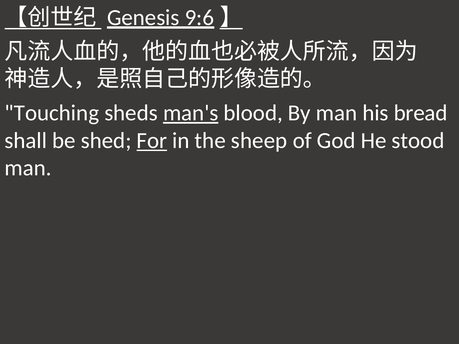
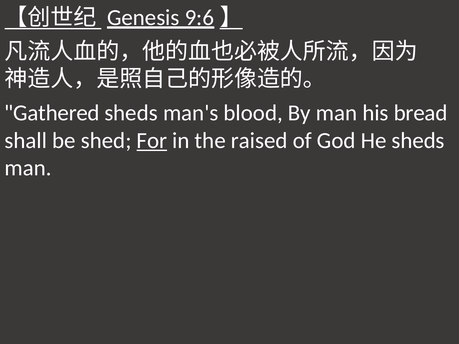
Touching: Touching -> Gathered (52, 113)
man's underline: present -> none (191, 113)
sheep: sheep -> raised (259, 141)
He stood: stood -> sheds (418, 141)
